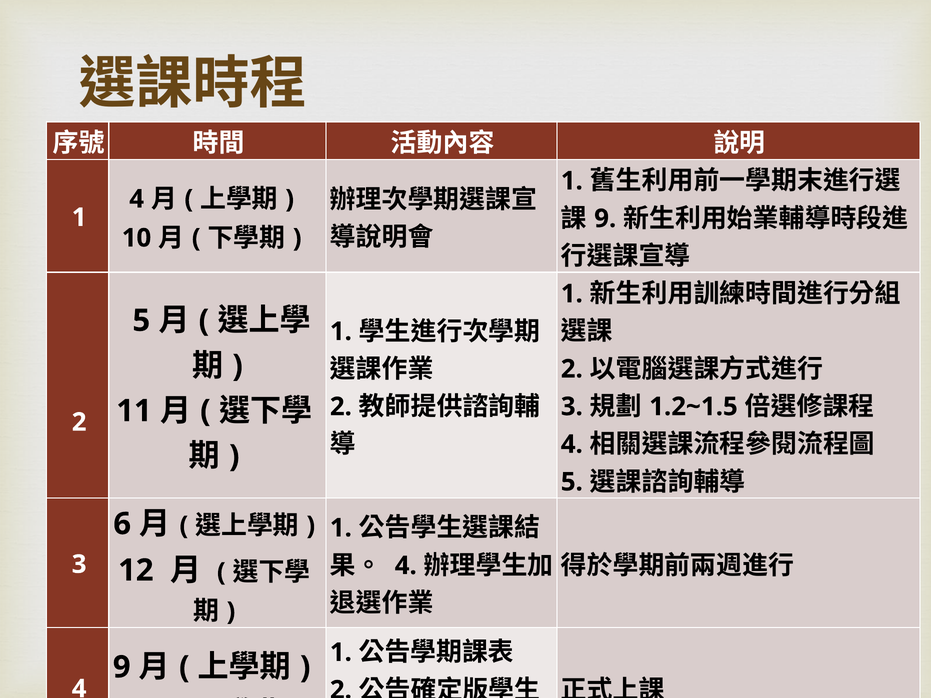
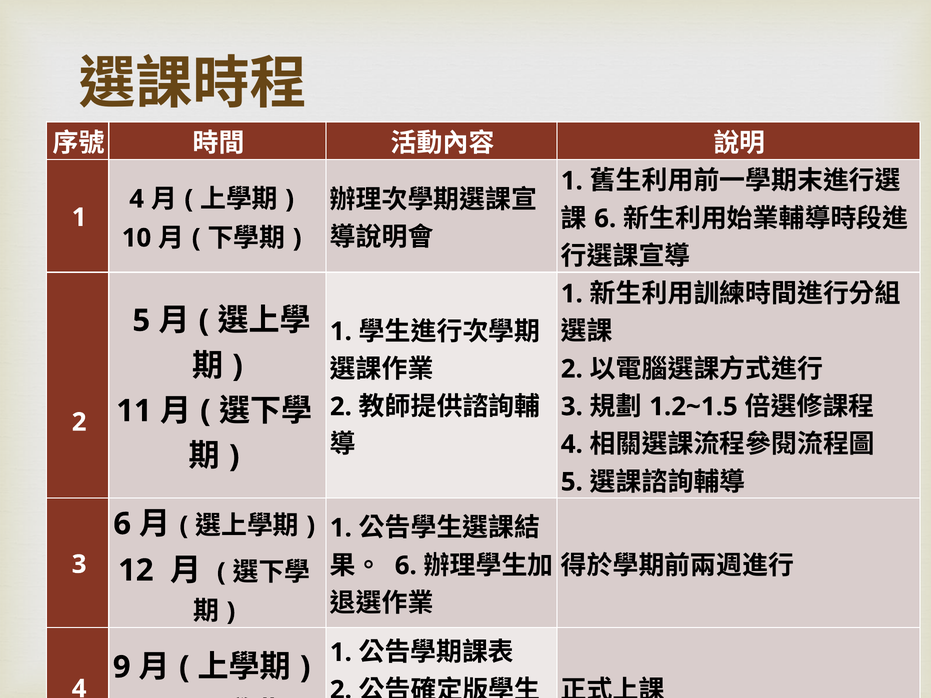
9: 9 -> 6 (605, 219)
4: 4 -> 6 (406, 566)
